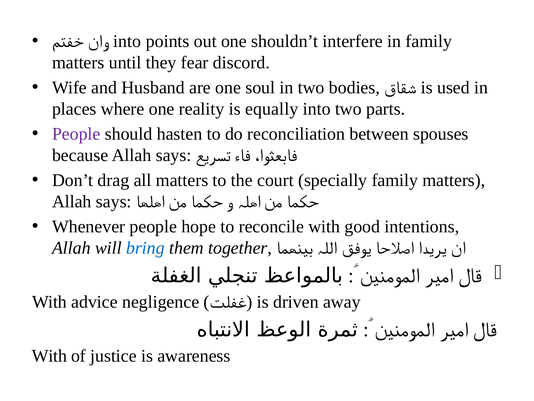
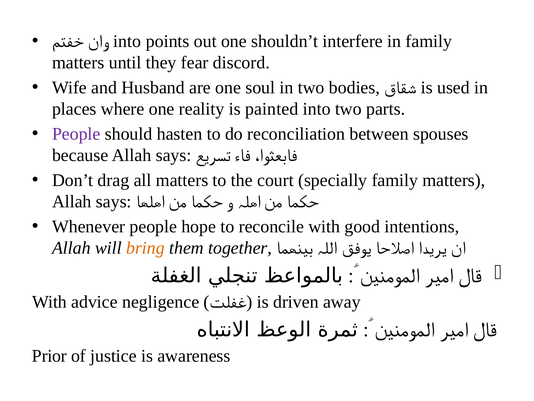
equally: equally -> painted (272, 109)
bring colour: blue -> orange (145, 248)
With: With -> Prior (49, 356)
